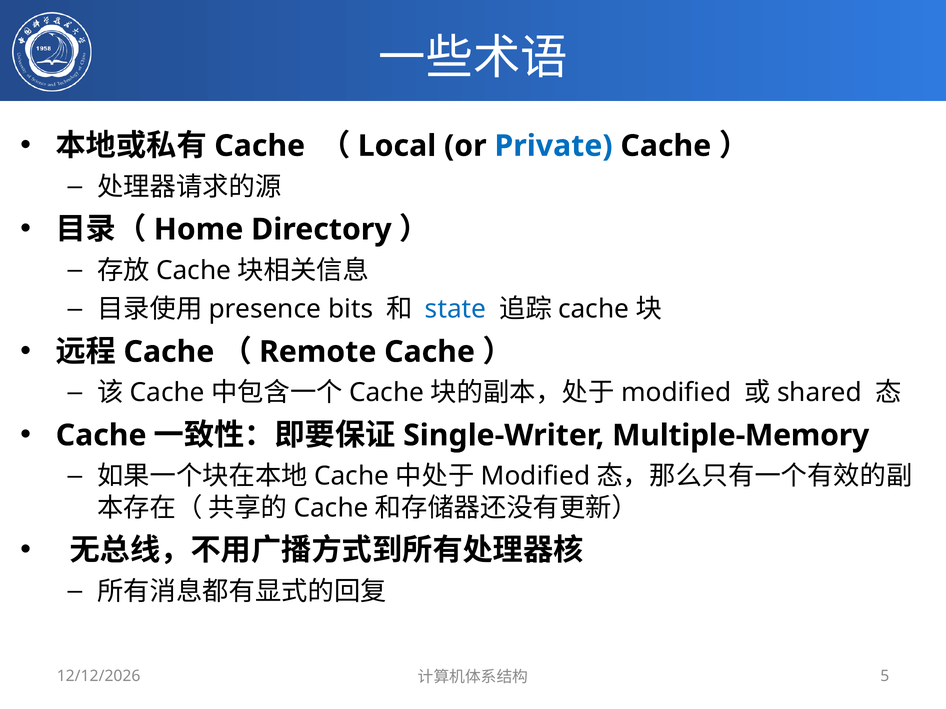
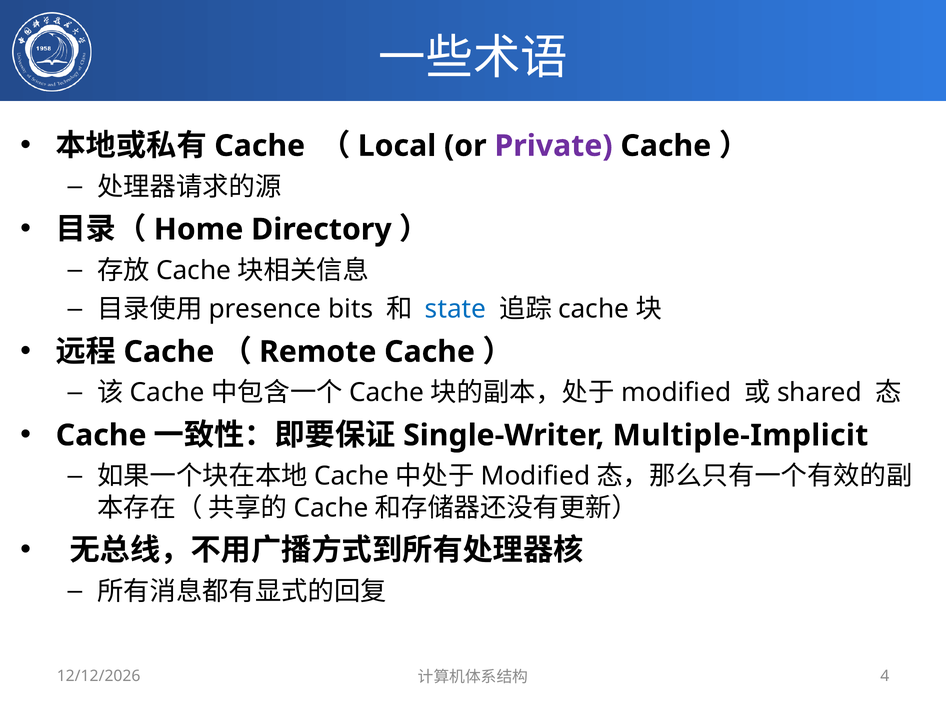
Private colour: blue -> purple (554, 146)
Multiple-Memory: Multiple-Memory -> Multiple-Implicit (740, 436)
5: 5 -> 4 (885, 676)
